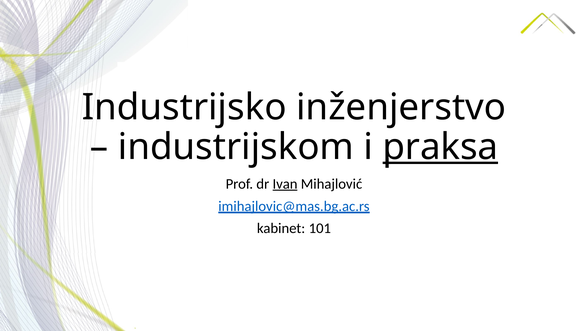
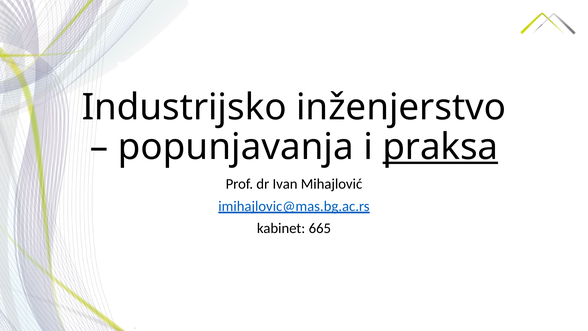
industrijskom: industrijskom -> popunjavanja (236, 147)
Ivan underline: present -> none (285, 184)
101: 101 -> 665 (320, 228)
